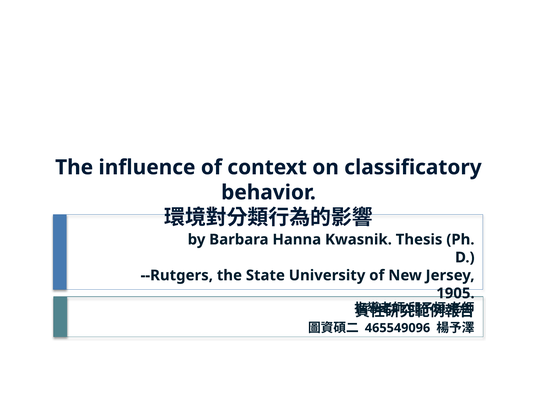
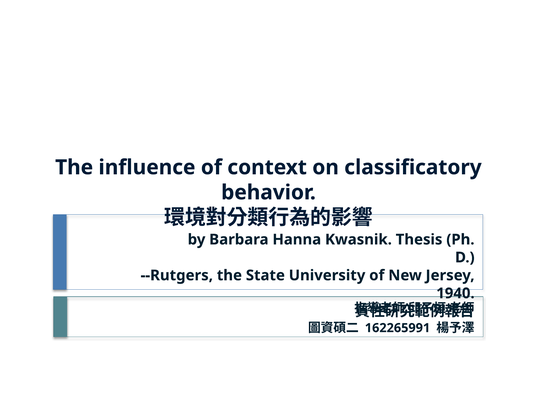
1905: 1905 -> 1940 (455, 293)
465549096: 465549096 -> 162265991 (398, 328)
